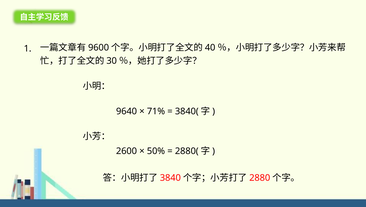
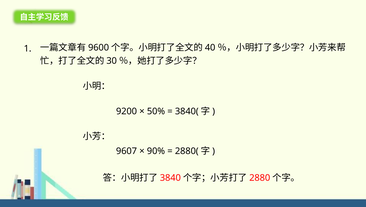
9640: 9640 -> 9200 (127, 112)
71%: 71% -> 50% (156, 112)
2600: 2600 -> 9607 (127, 151)
50%: 50% -> 90% (156, 151)
